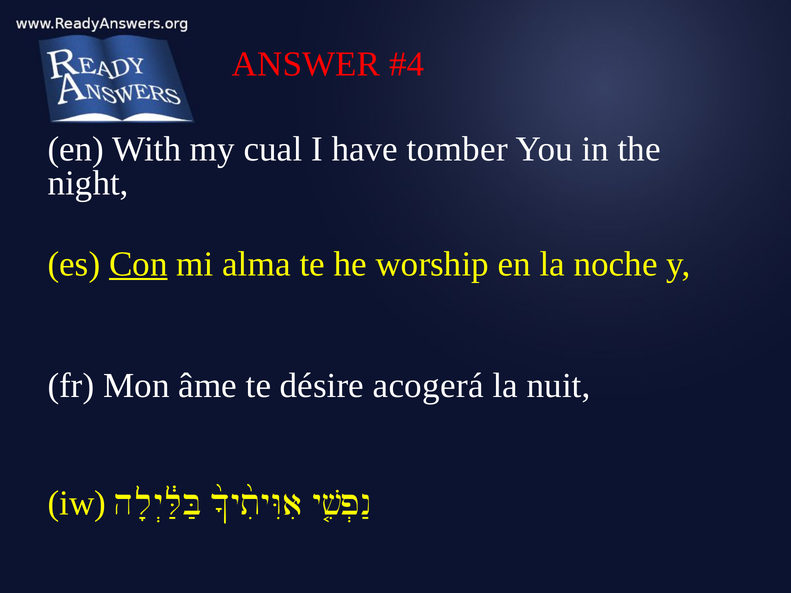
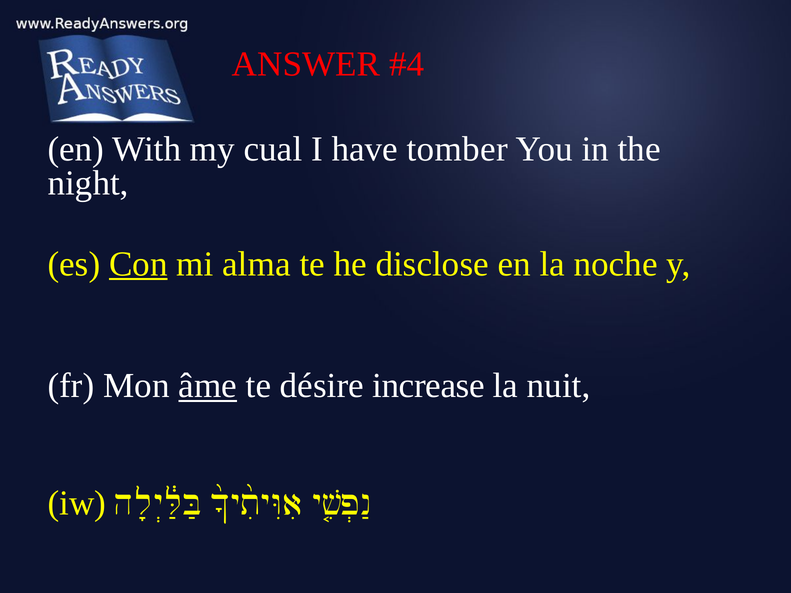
worship: worship -> disclose (432, 264)
âme underline: none -> present (208, 386)
acogerá: acogerá -> increase (428, 386)
